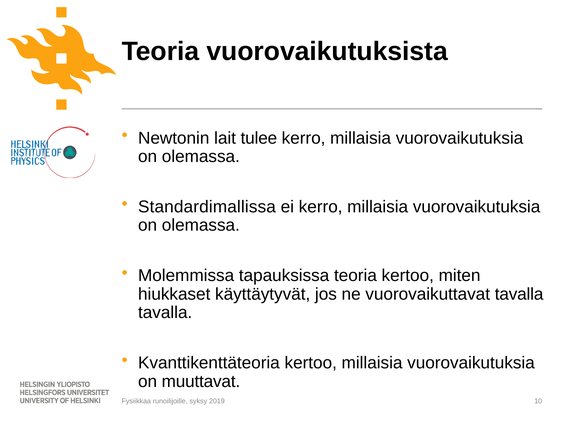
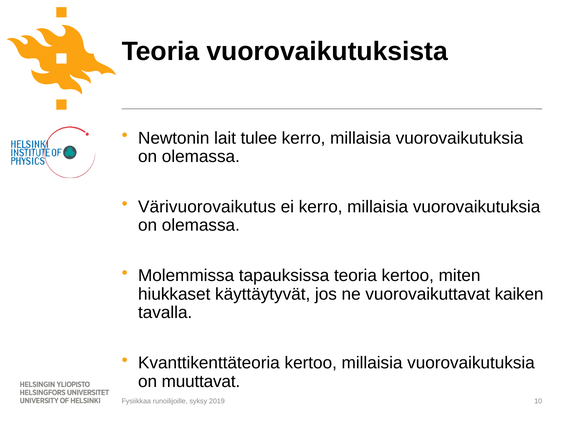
Standardimallissa: Standardimallissa -> Värivuorovaikutus (207, 207)
vuorovaikuttavat tavalla: tavalla -> kaiken (519, 294)
